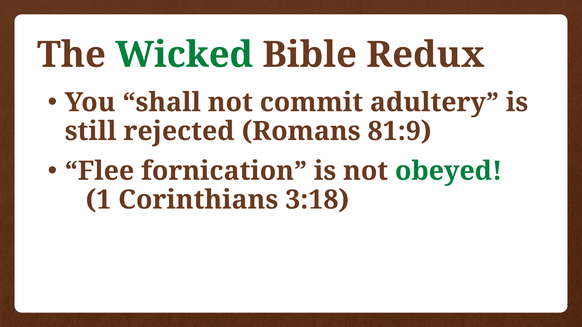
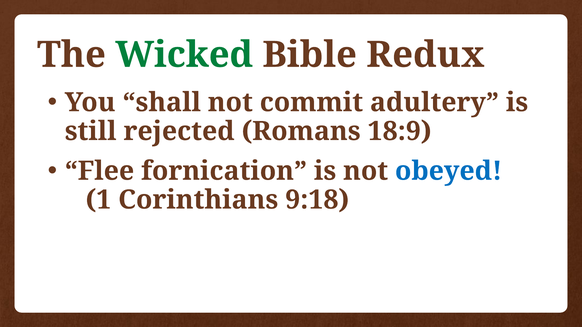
81:9: 81:9 -> 18:9 (400, 131)
obeyed colour: green -> blue (449, 171)
3:18: 3:18 -> 9:18 (317, 200)
